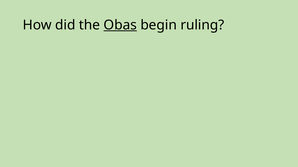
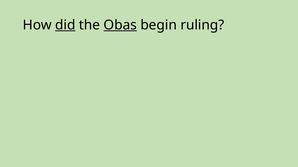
did underline: none -> present (65, 25)
